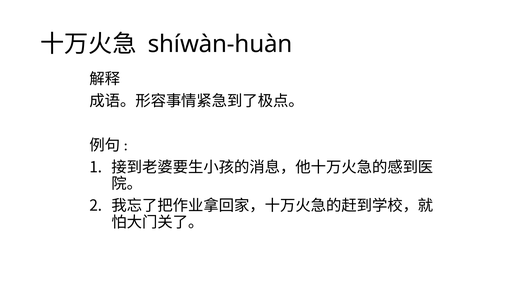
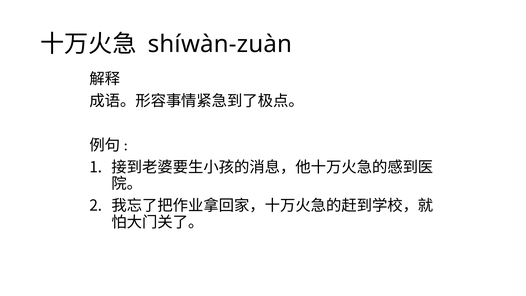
shíwàn-huàn: shíwàn-huàn -> shíwàn-zuàn (220, 44)
